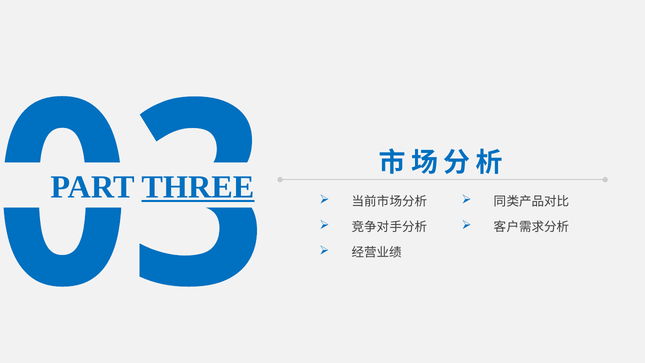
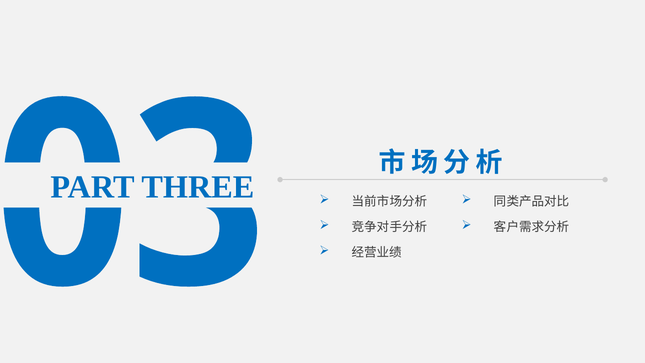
THREE underline: present -> none (198, 187)
